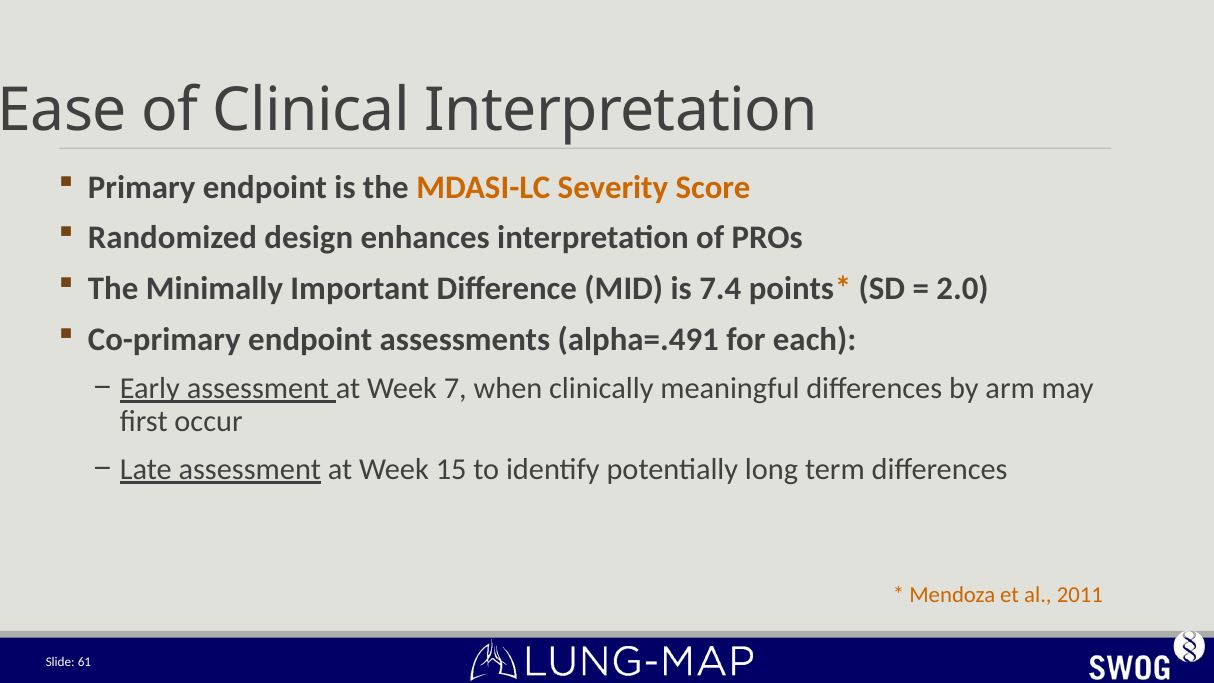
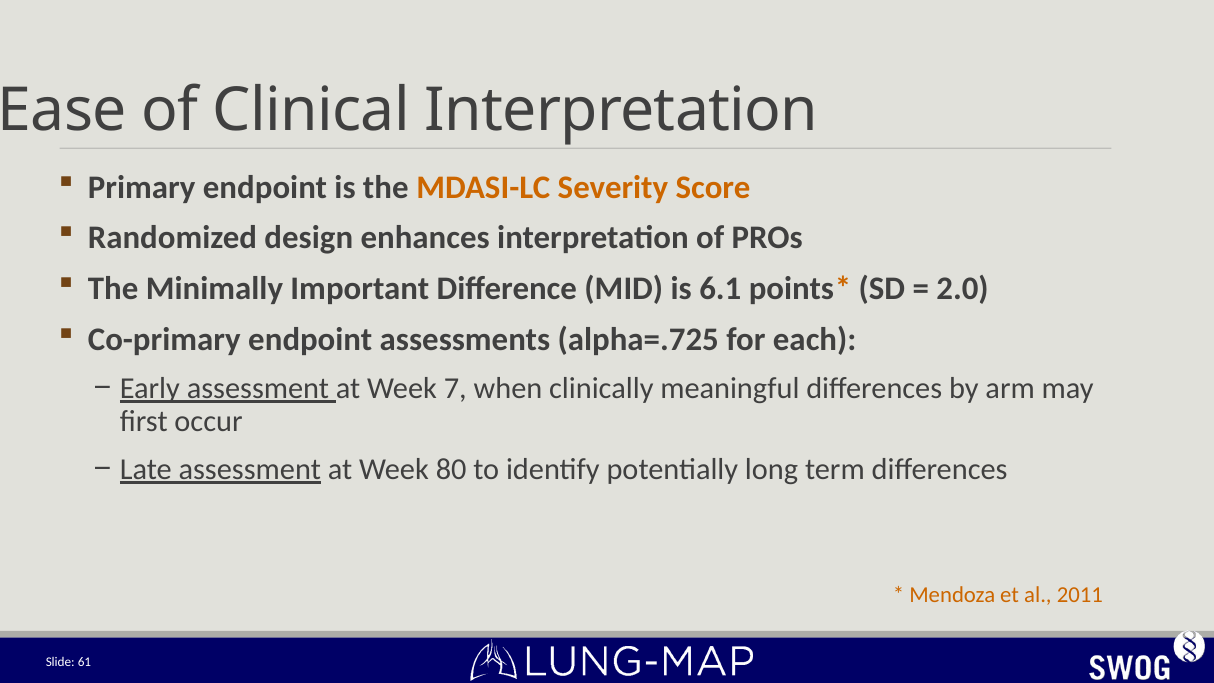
7.4: 7.4 -> 6.1 (720, 289)
alpha=.491: alpha=.491 -> alpha=.725 (638, 339)
15: 15 -> 80 (451, 469)
